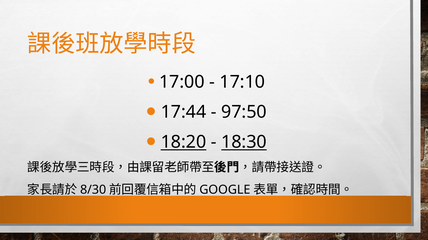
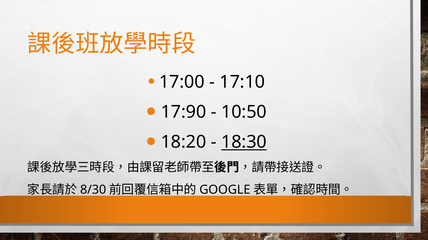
17:44: 17:44 -> 17:90 (184, 112)
97:50: 97:50 -> 10:50 (244, 112)
18:20 underline: present -> none (184, 143)
